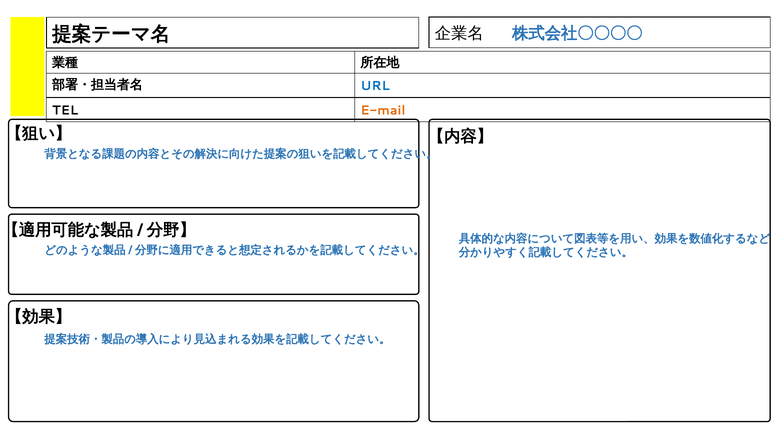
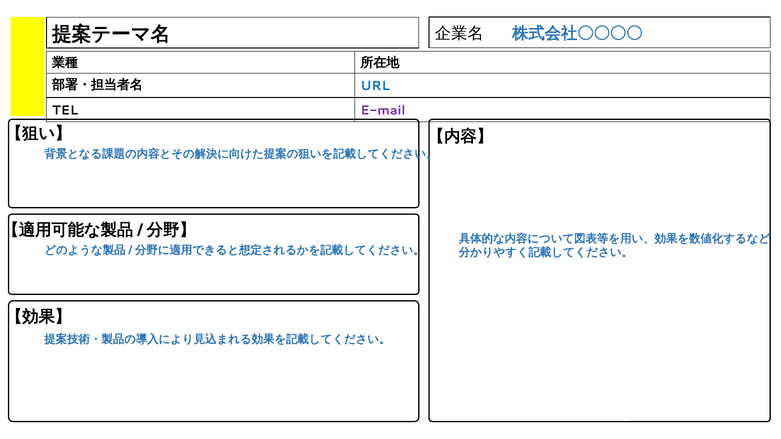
E-mail colour: orange -> purple (383, 110)
